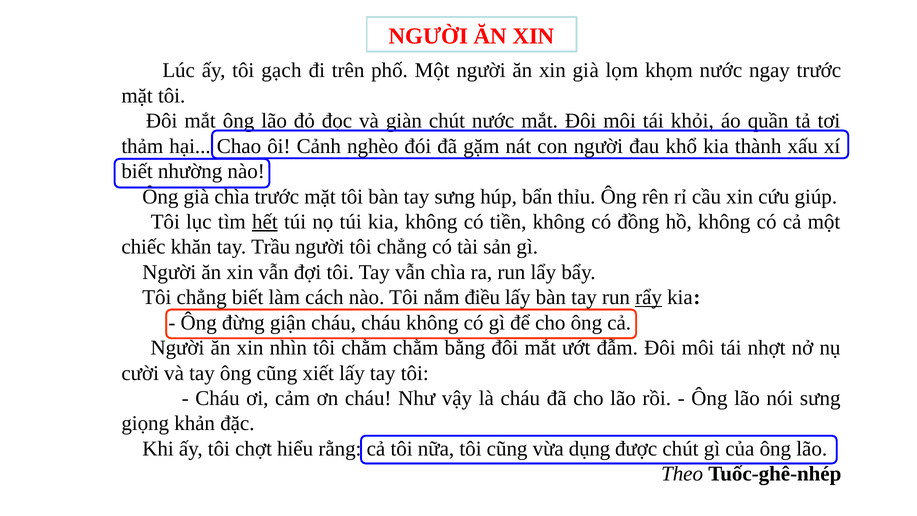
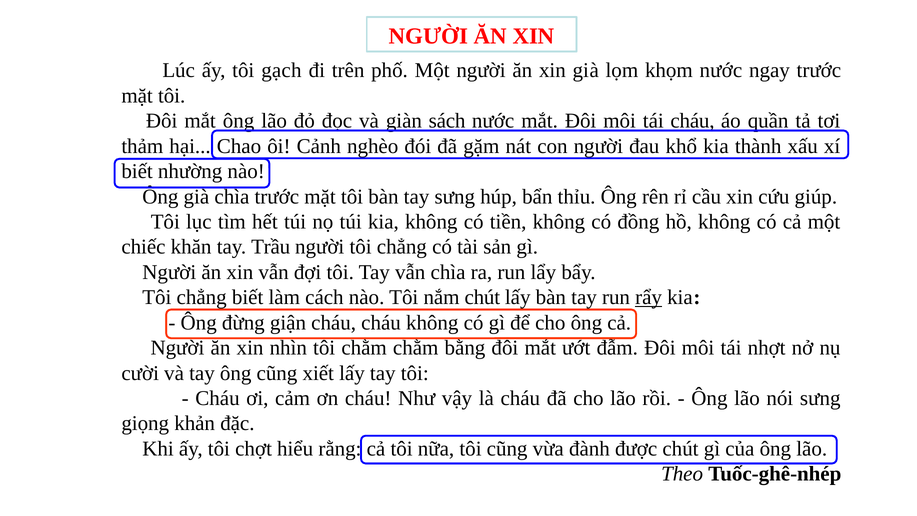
giàn chút: chút -> sách (447, 121)
tái khỏi: khỏi -> cháu (693, 121)
hết underline: present -> none (265, 222)
nắm điều: điều -> chút (482, 297)
dụng: dụng -> đành (589, 449)
